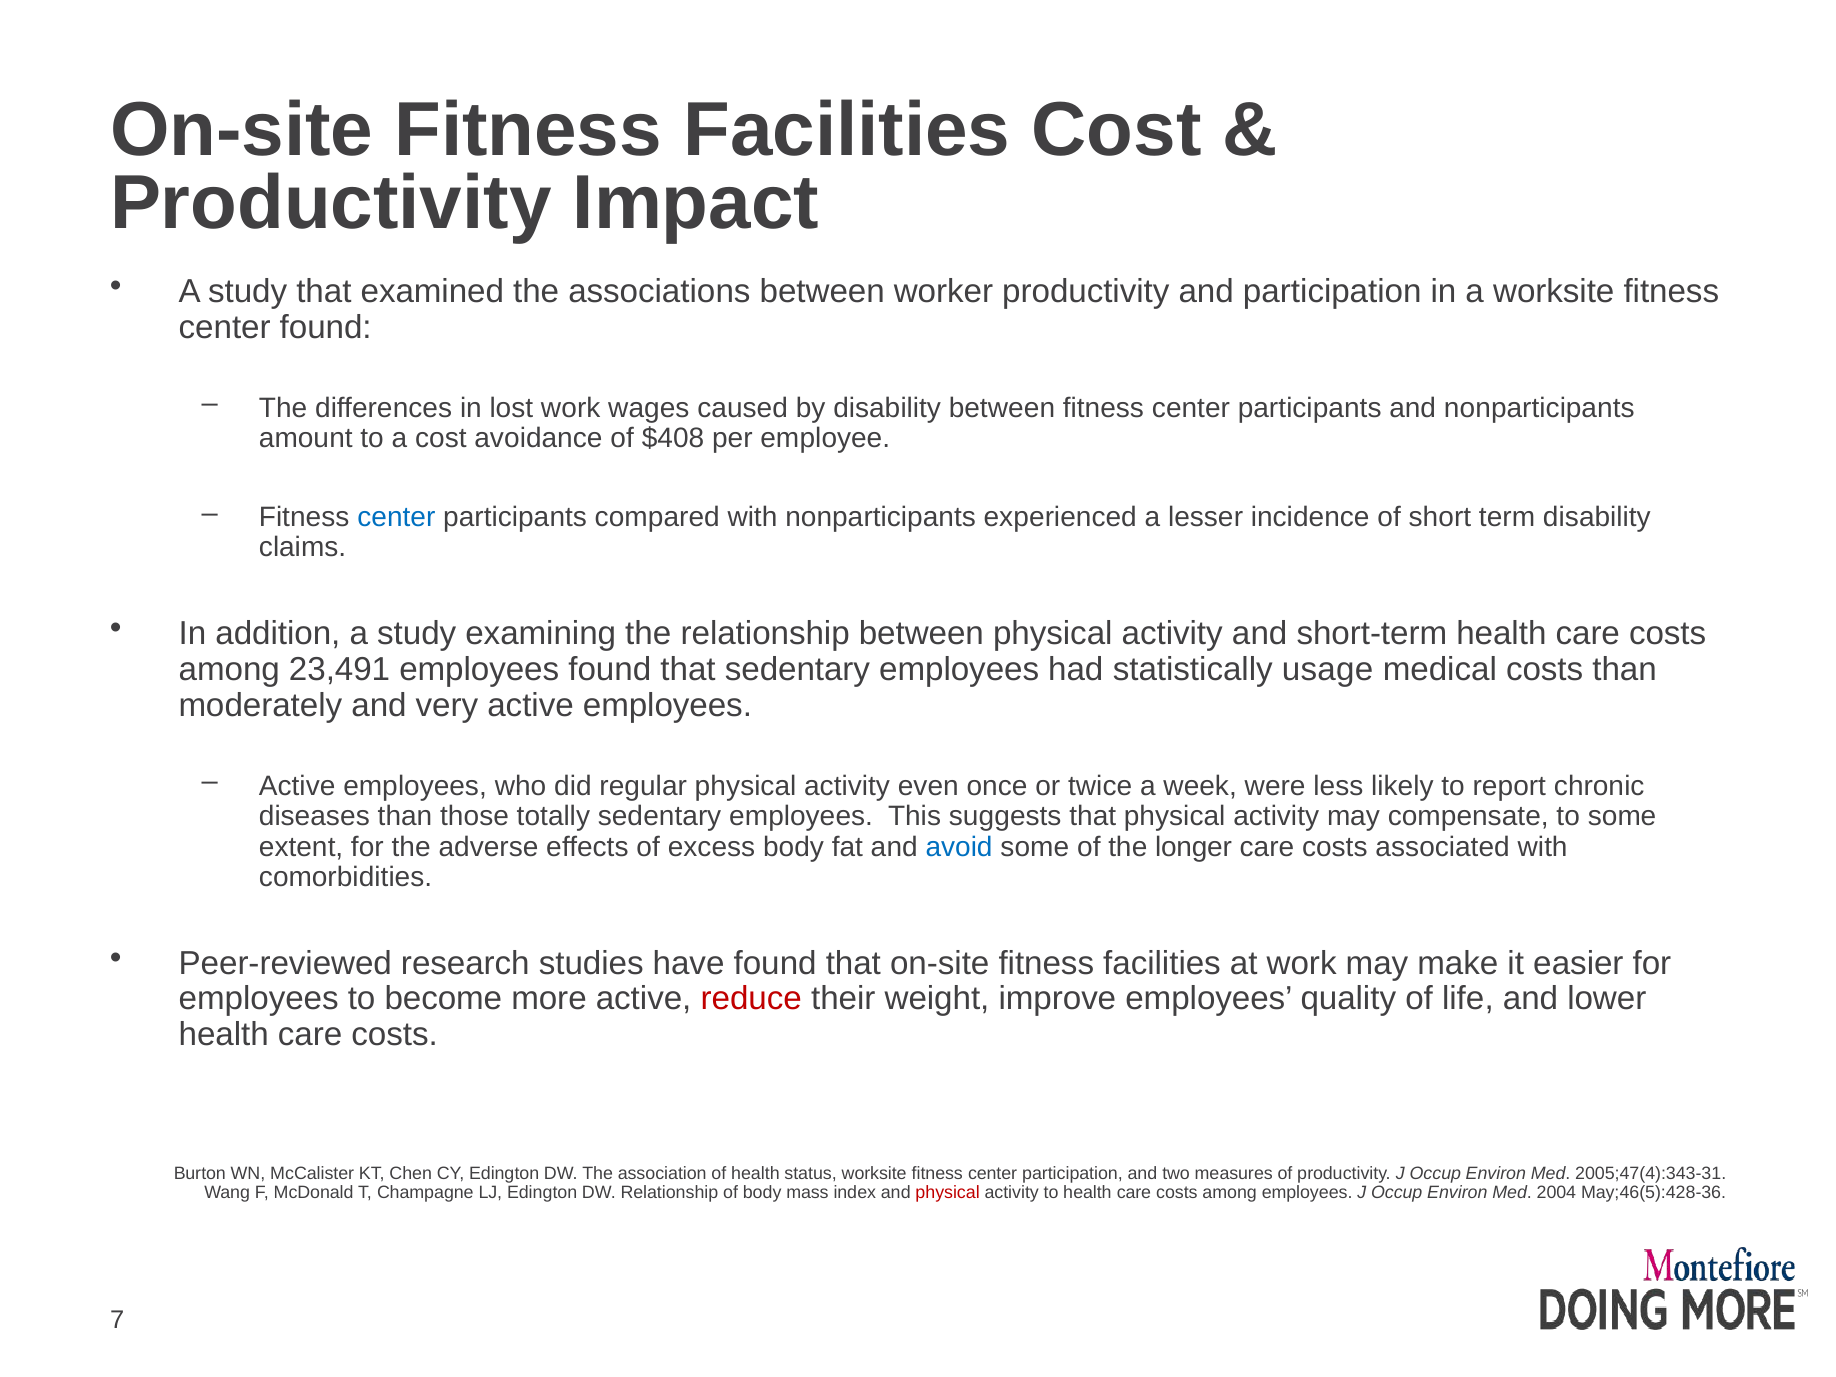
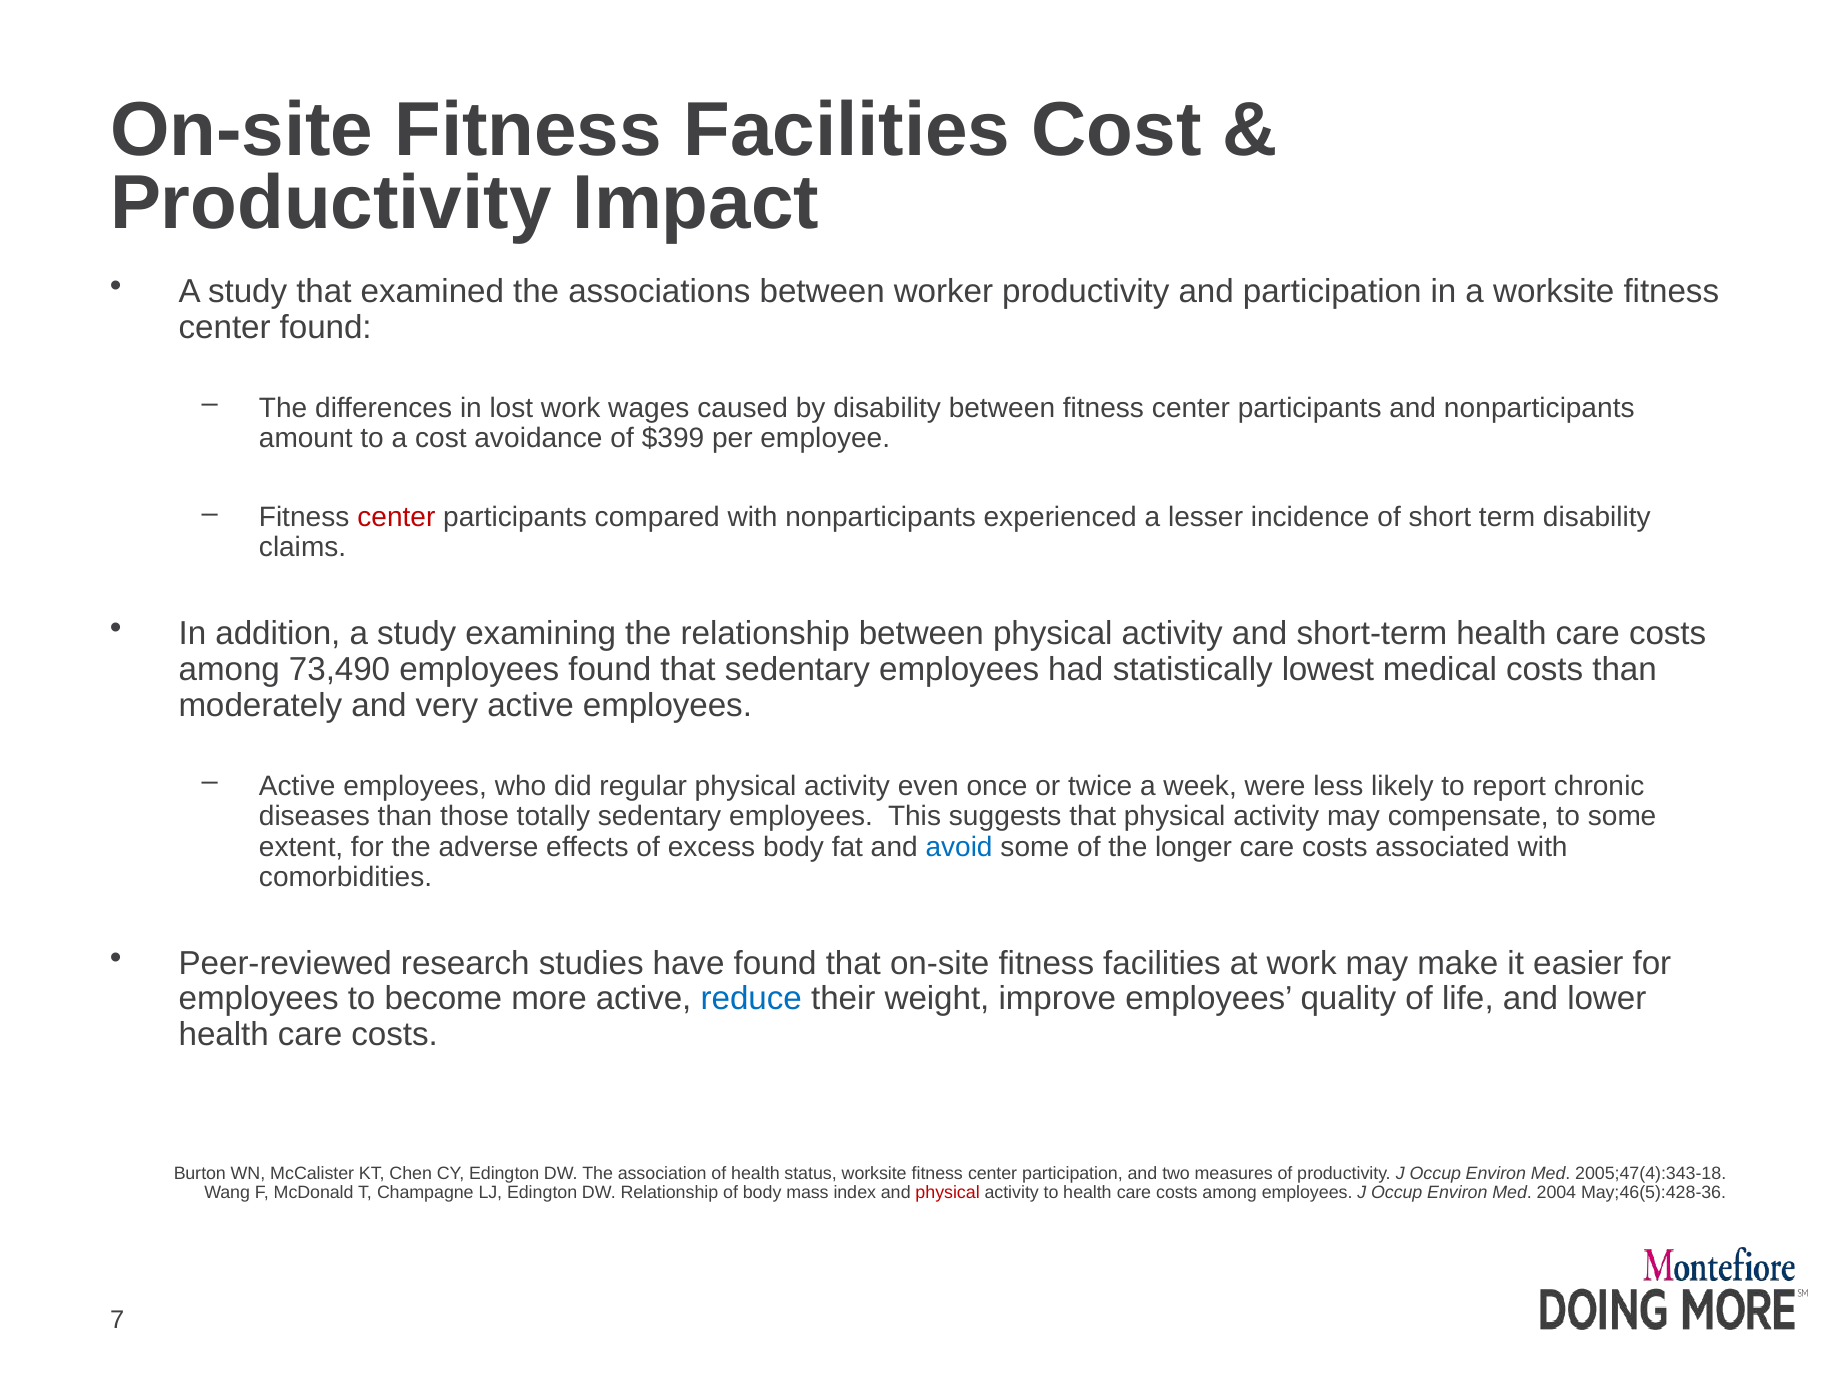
$408: $408 -> $399 (673, 438)
center colour: blue -> red (396, 517)
23,491: 23,491 -> 73,490 (340, 669)
usage: usage -> lowest (1328, 669)
reduce colour: red -> blue (751, 999)
2005;47(4):343-31: 2005;47(4):343-31 -> 2005;47(4):343-18 (1651, 1174)
